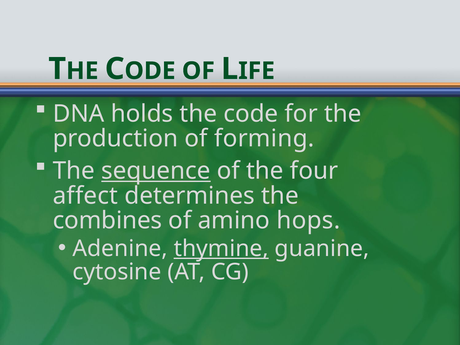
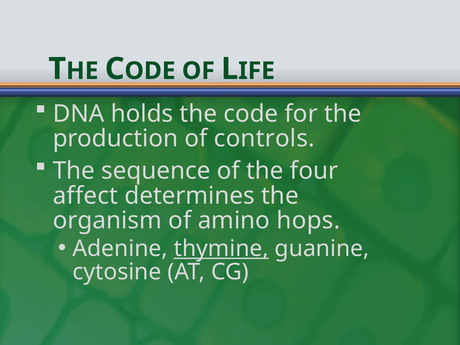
forming: forming -> controls (264, 139)
sequence underline: present -> none (156, 171)
combines: combines -> organism (107, 221)
